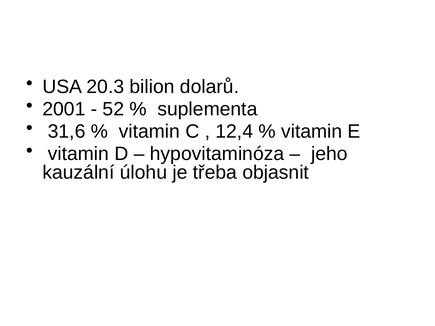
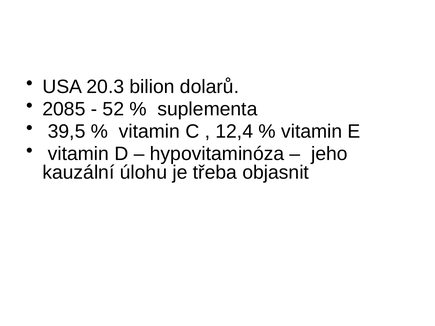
2001: 2001 -> 2085 (64, 109)
31,6: 31,6 -> 39,5 (67, 132)
